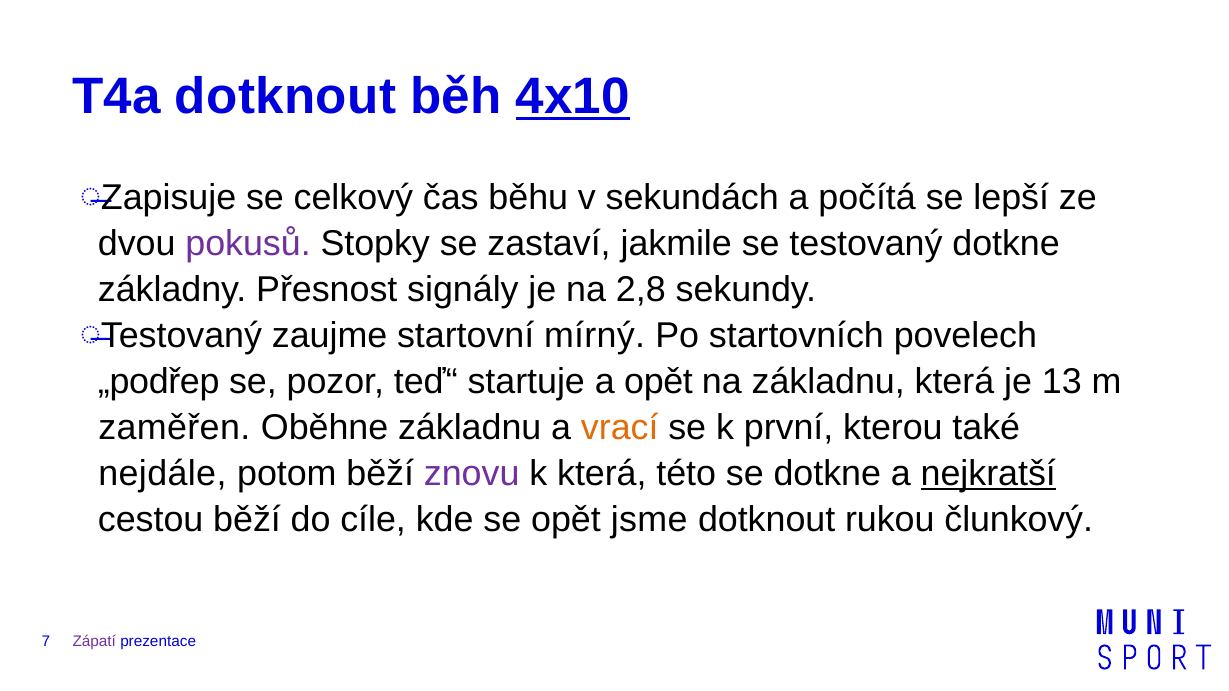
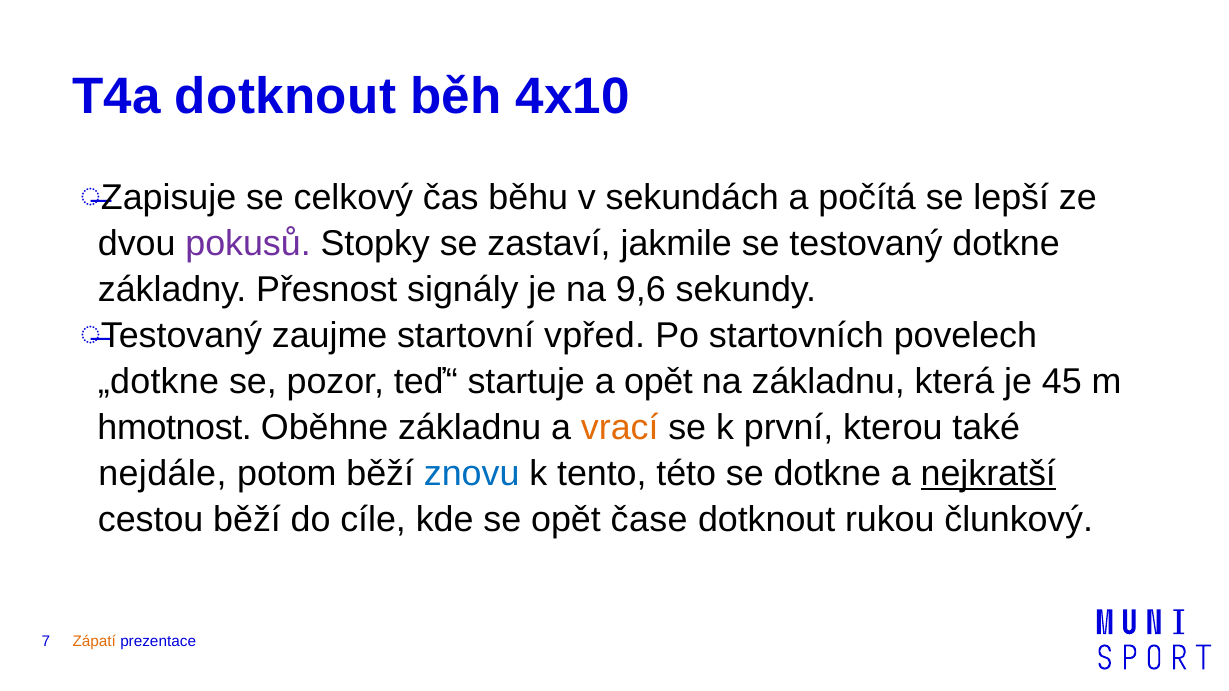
4x10 underline: present -> none (573, 97)
2,8: 2,8 -> 9,6 (641, 290)
mírný: mírný -> vpřed (595, 336)
„podřep: „podřep -> „dotkne (158, 382)
13: 13 -> 45 (1062, 382)
zaměřen: zaměřen -> hmotnost (175, 428)
znovu colour: purple -> blue (472, 474)
k která: která -> tento (602, 474)
jsme: jsme -> čase (649, 520)
Zápatí colour: purple -> orange (94, 642)
